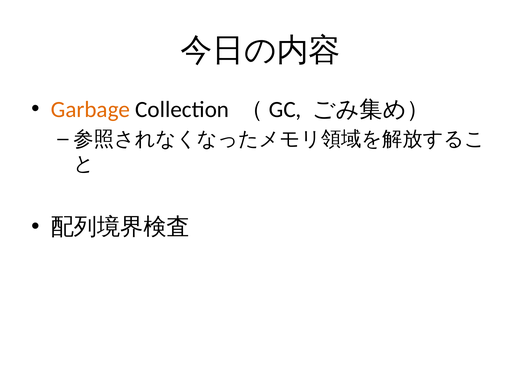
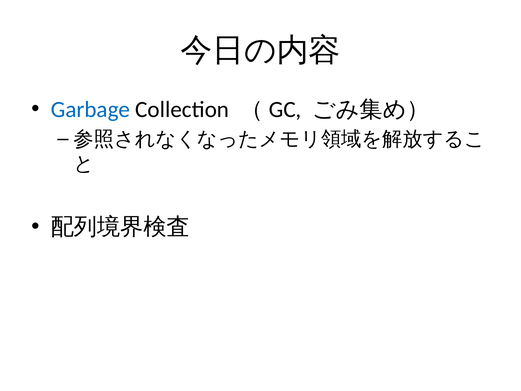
Garbage colour: orange -> blue (90, 109)
